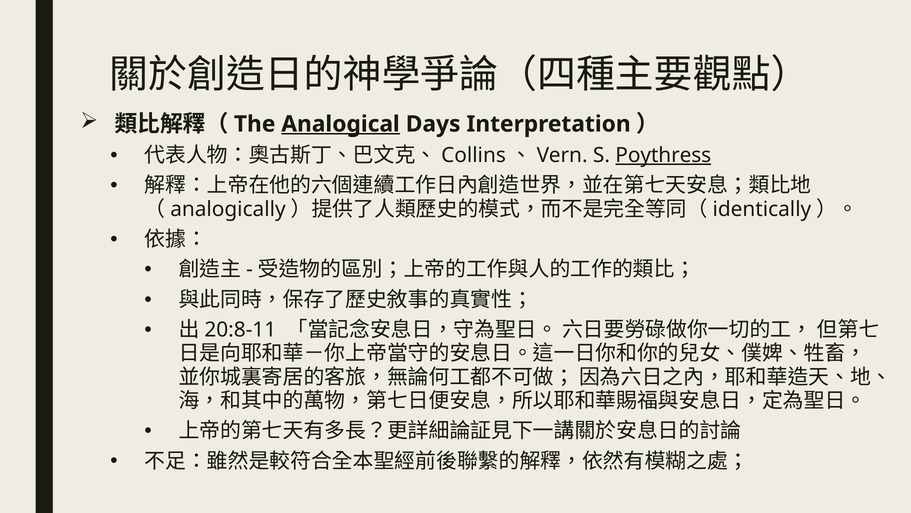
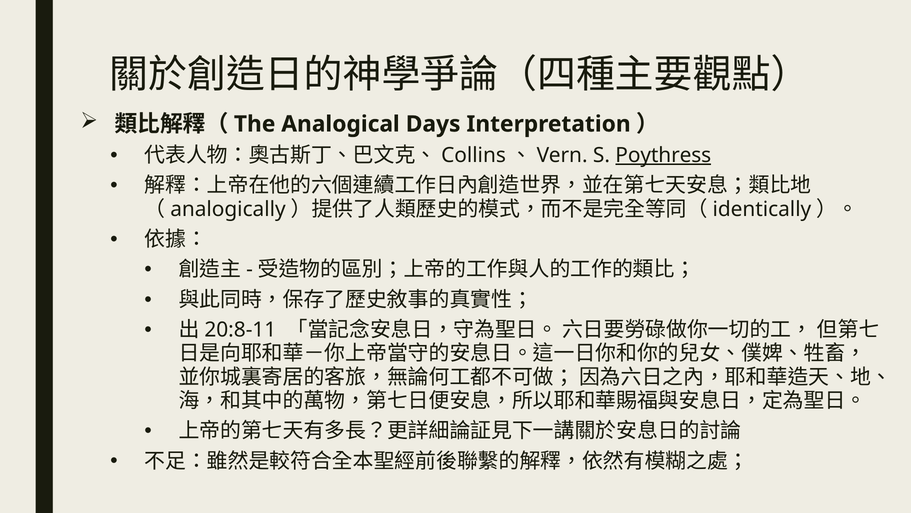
Analogical underline: present -> none (341, 124)
